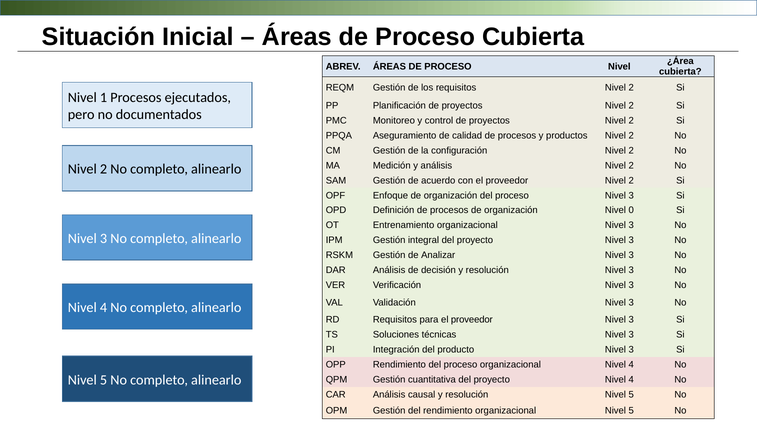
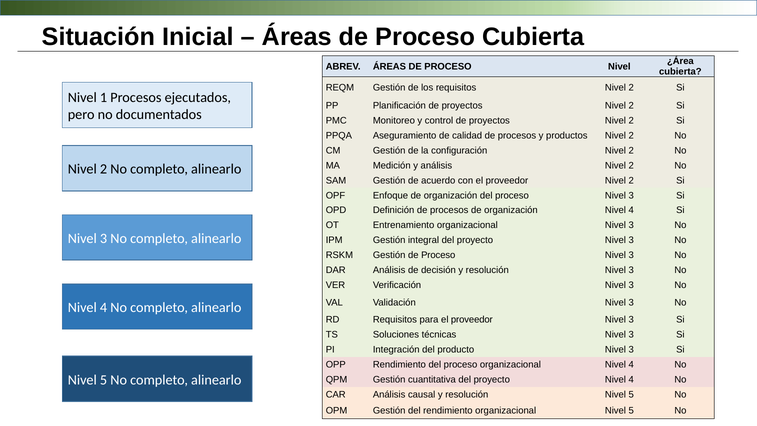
organización Nivel 0: 0 -> 4 (631, 210)
Gestión de Analizar: Analizar -> Proceso (438, 255)
